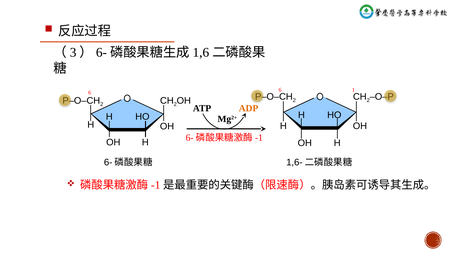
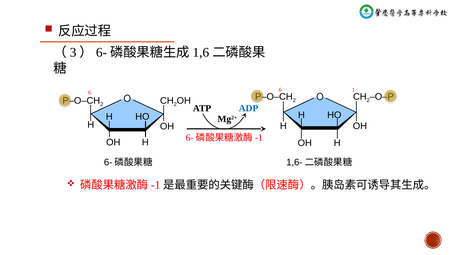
ADP colour: orange -> blue (249, 109)
